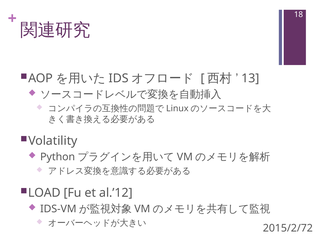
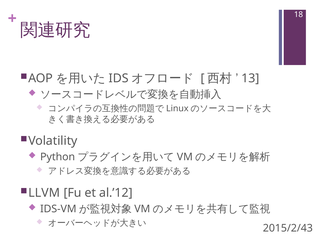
LOAD: LOAD -> LLVM (44, 193)
2015/2/72: 2015/2/72 -> 2015/2/43 (288, 228)
